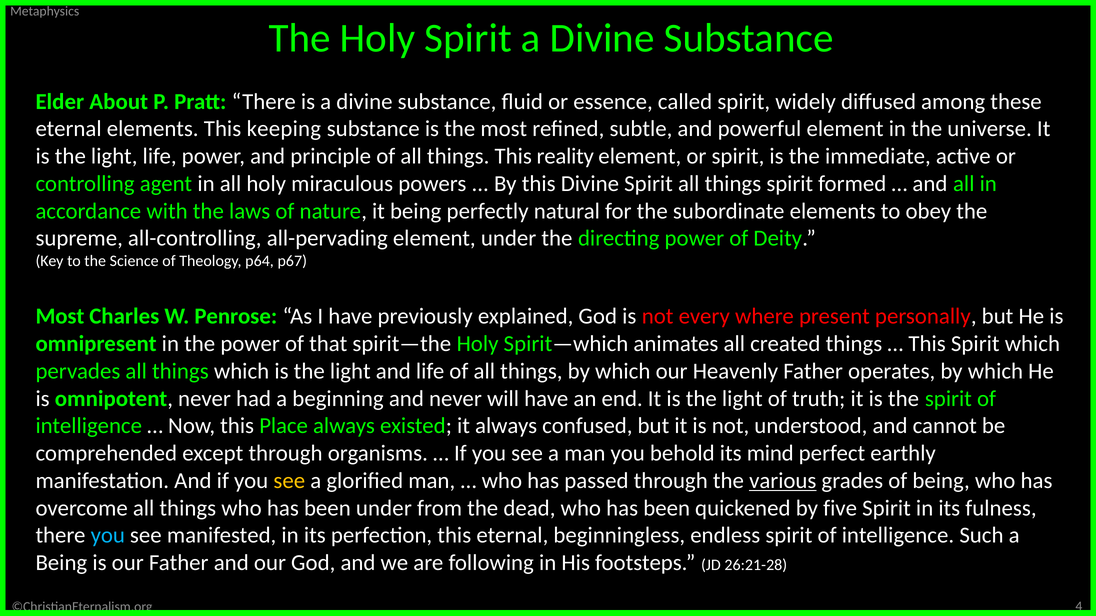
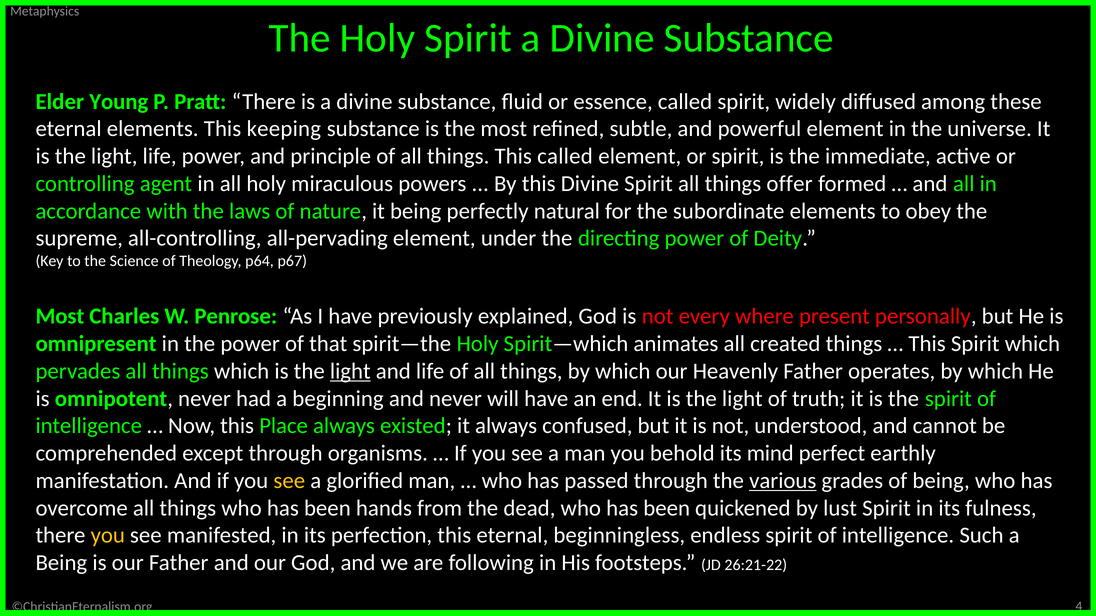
About: About -> Young (119, 102)
This reality: reality -> called (565, 156)
things spirit: spirit -> offer (790, 184)
light underline: none -> present (350, 371)
been under: under -> hands (384, 508)
five: five -> lust (840, 508)
you colour: light blue -> yellow (108, 536)
26:21-28: 26:21-28 -> 26:21-22 (756, 566)
